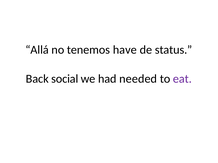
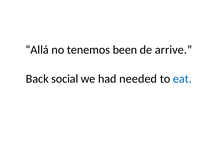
have: have -> been (125, 50)
status: status -> arrive (173, 50)
eat colour: purple -> blue (182, 79)
